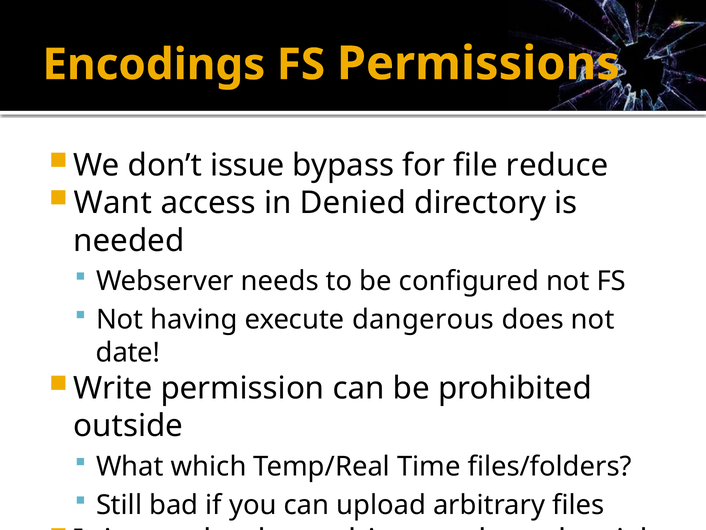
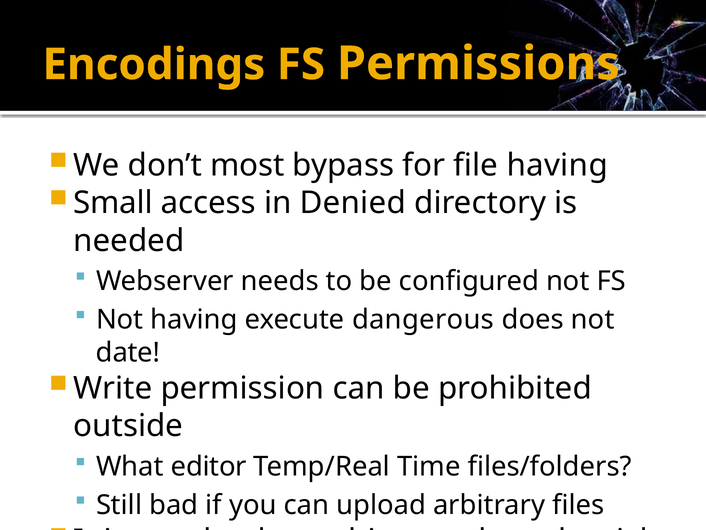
issue: issue -> most (247, 165)
file reduce: reduce -> having (557, 165)
Want: Want -> Small (113, 203)
which: which -> editor (209, 466)
